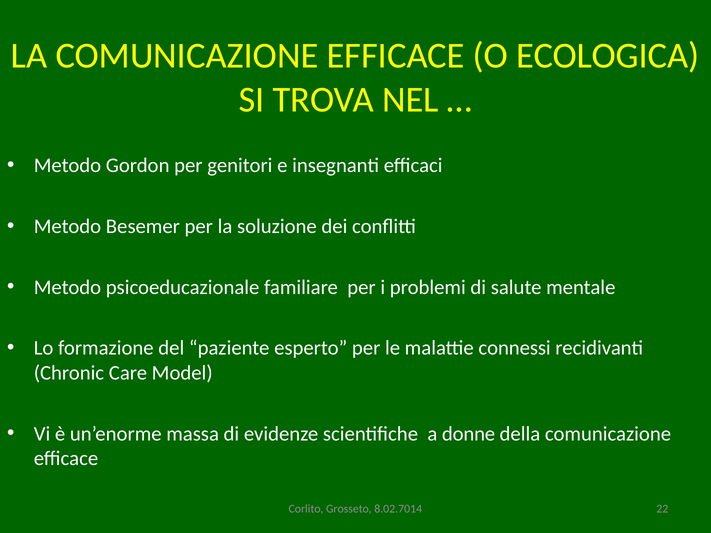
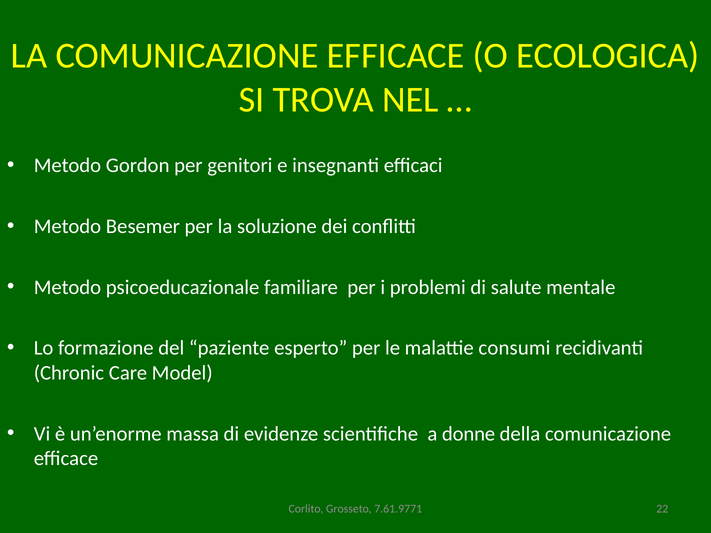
connessi: connessi -> consumi (514, 348)
8.02.7014: 8.02.7014 -> 7.61.9771 (398, 509)
